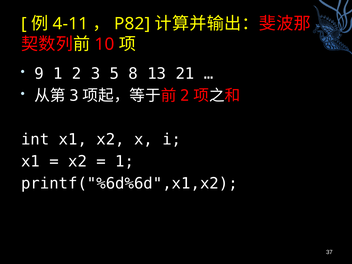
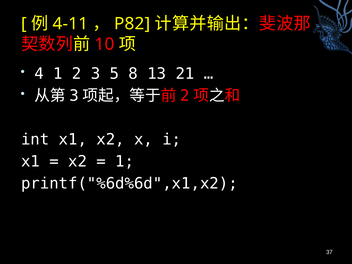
9: 9 -> 4 (39, 74)
